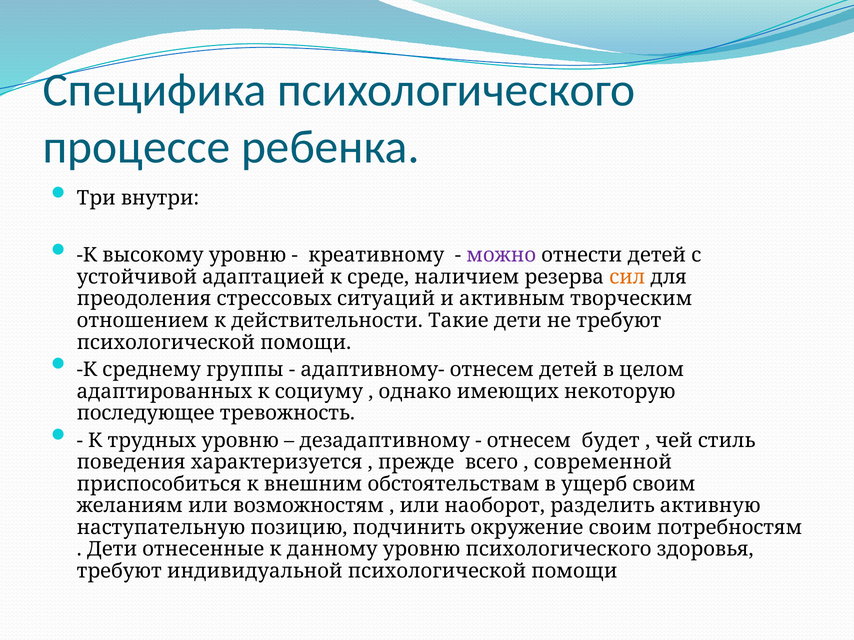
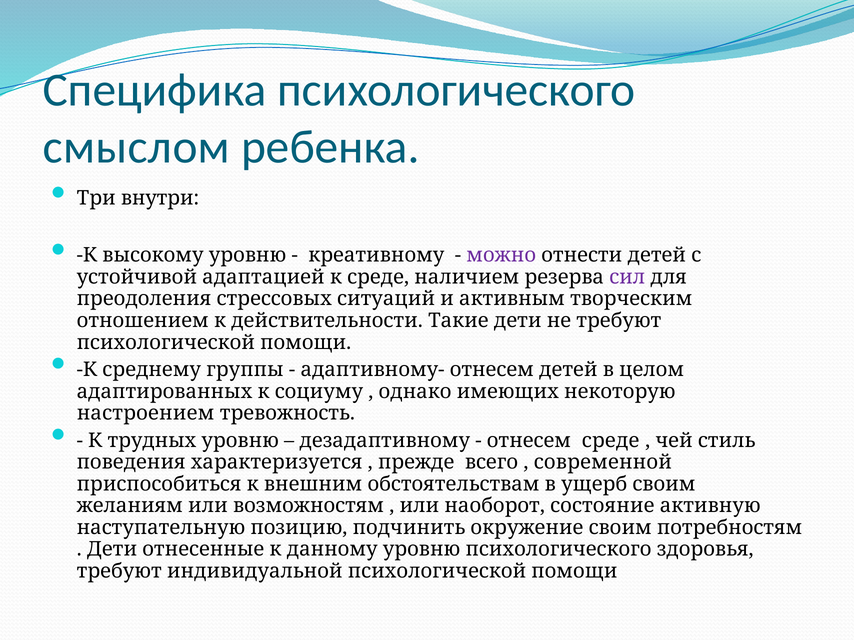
процессе: процессе -> смыслом (136, 147)
сил colour: orange -> purple (627, 277)
последующее: последующее -> настроением (146, 414)
отнесем будет: будет -> среде (611, 441)
разделить: разделить -> состояние (602, 506)
